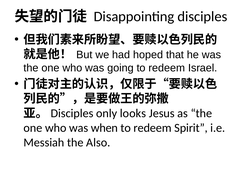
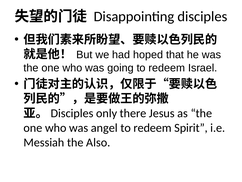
looks: looks -> there (133, 113)
when: when -> angel (104, 128)
